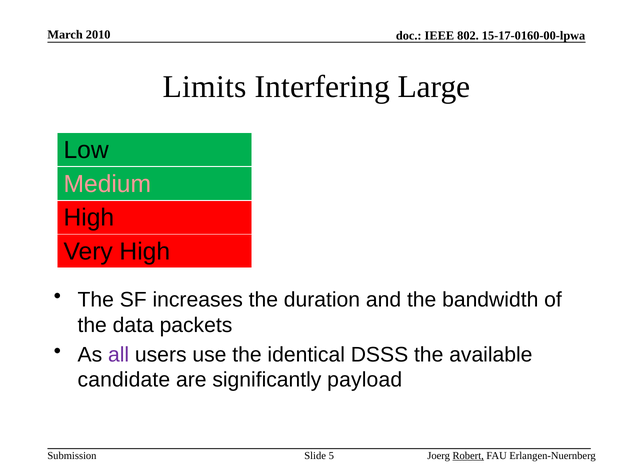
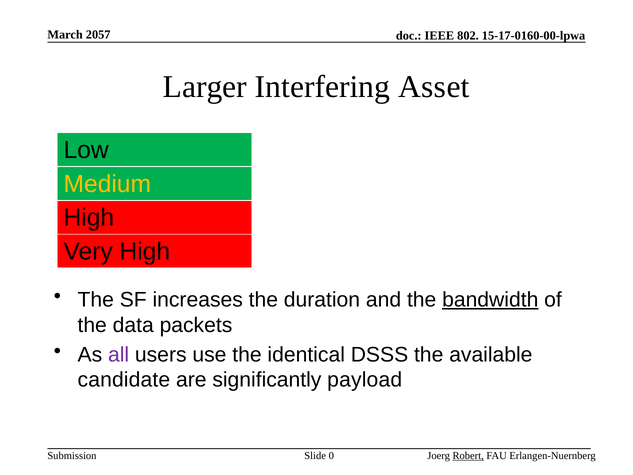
2010: 2010 -> 2057 (98, 35)
Limits: Limits -> Larger (205, 87)
Large: Large -> Asset (434, 87)
Medium colour: pink -> yellow (107, 184)
bandwidth underline: none -> present (490, 300)
5: 5 -> 0 (331, 455)
